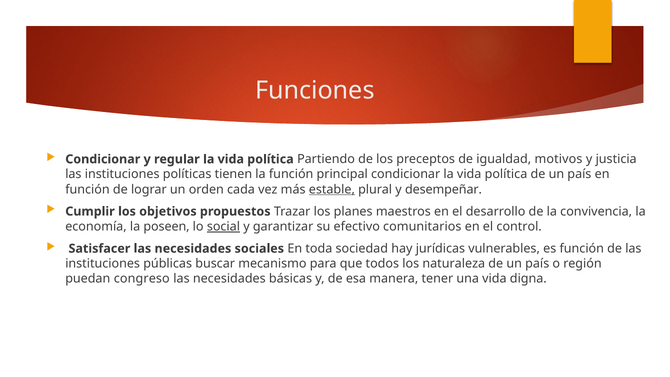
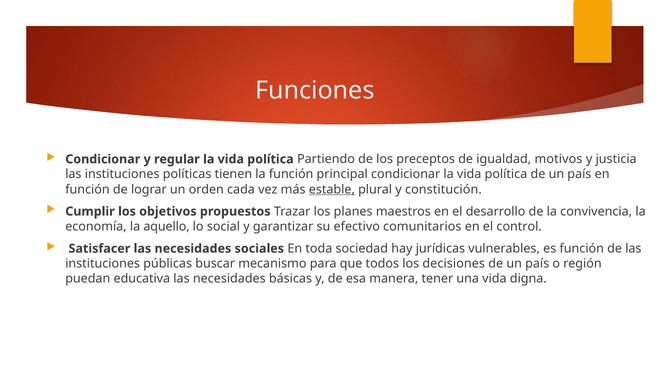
desempeñar: desempeñar -> constitución (443, 189)
poseen: poseen -> aquello (167, 226)
social underline: present -> none (223, 226)
naturaleza: naturaleza -> decisiones (454, 264)
congreso: congreso -> educativa (142, 279)
